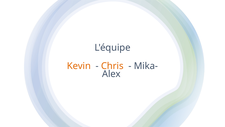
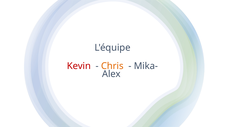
Kevin colour: orange -> red (79, 66)
